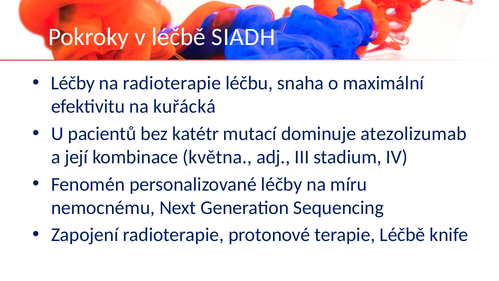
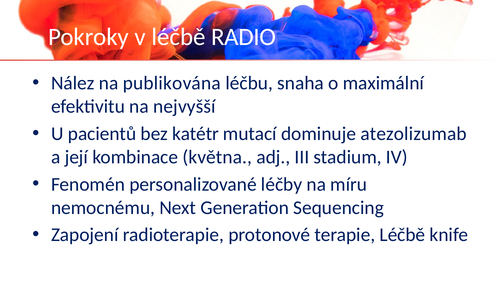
SIADH: SIADH -> RADIO (244, 37)
Léčby: Léčby -> Nález (73, 83)
na radioterapie: radioterapie -> publikována (172, 83)
kuřácká: kuřácká -> nejvyšší (184, 106)
